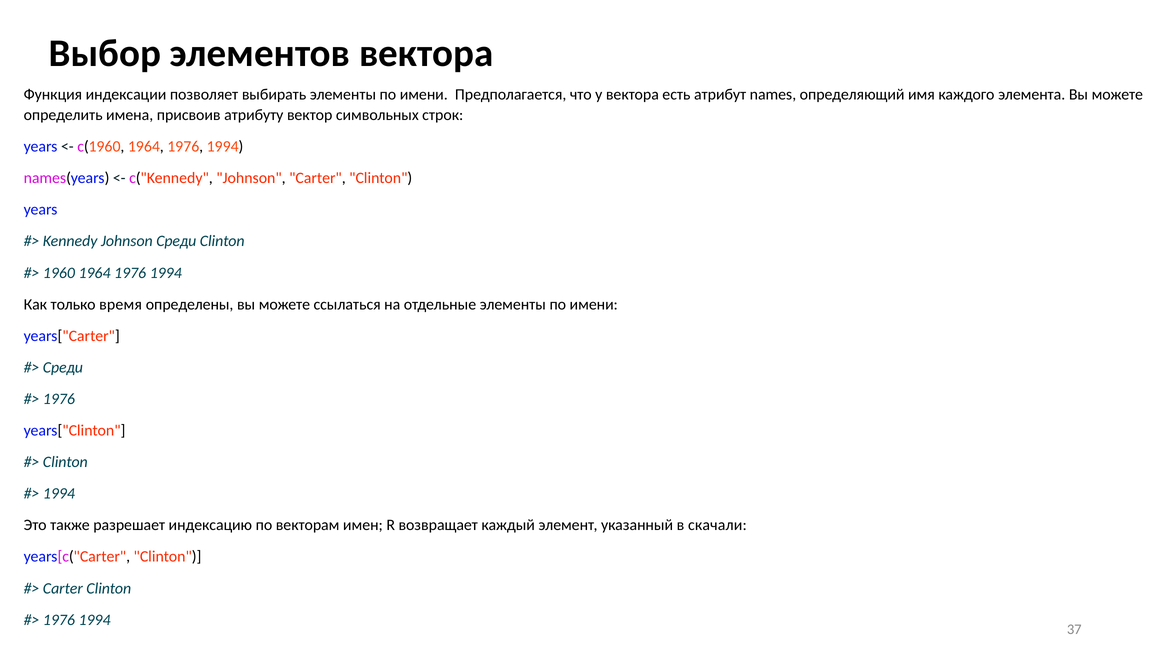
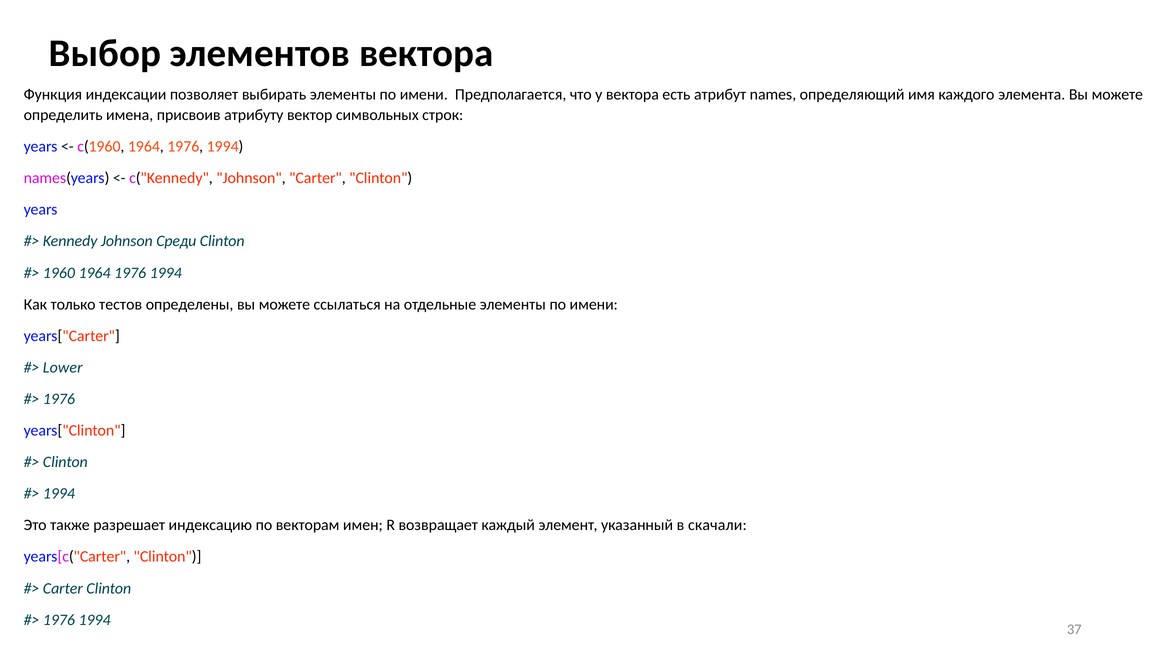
время: время -> тестов (121, 304)
Среди: Среди -> Lower (63, 367)
